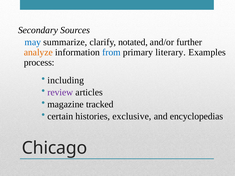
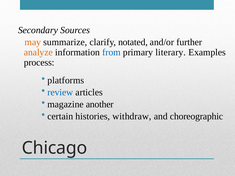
may colour: blue -> orange (33, 42)
including: including -> platforms (66, 80)
review colour: purple -> blue (60, 92)
tracked: tracked -> another (100, 104)
exclusive: exclusive -> withdraw (132, 116)
encyclopedias: encyclopedias -> choreographic (197, 116)
